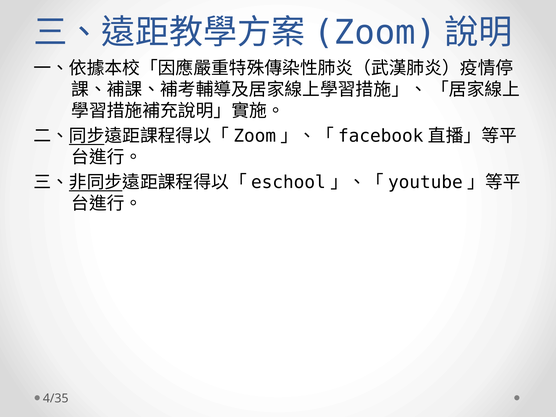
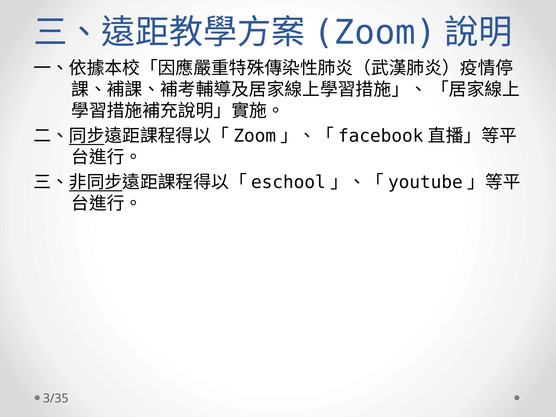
4/35: 4/35 -> 3/35 (56, 398)
